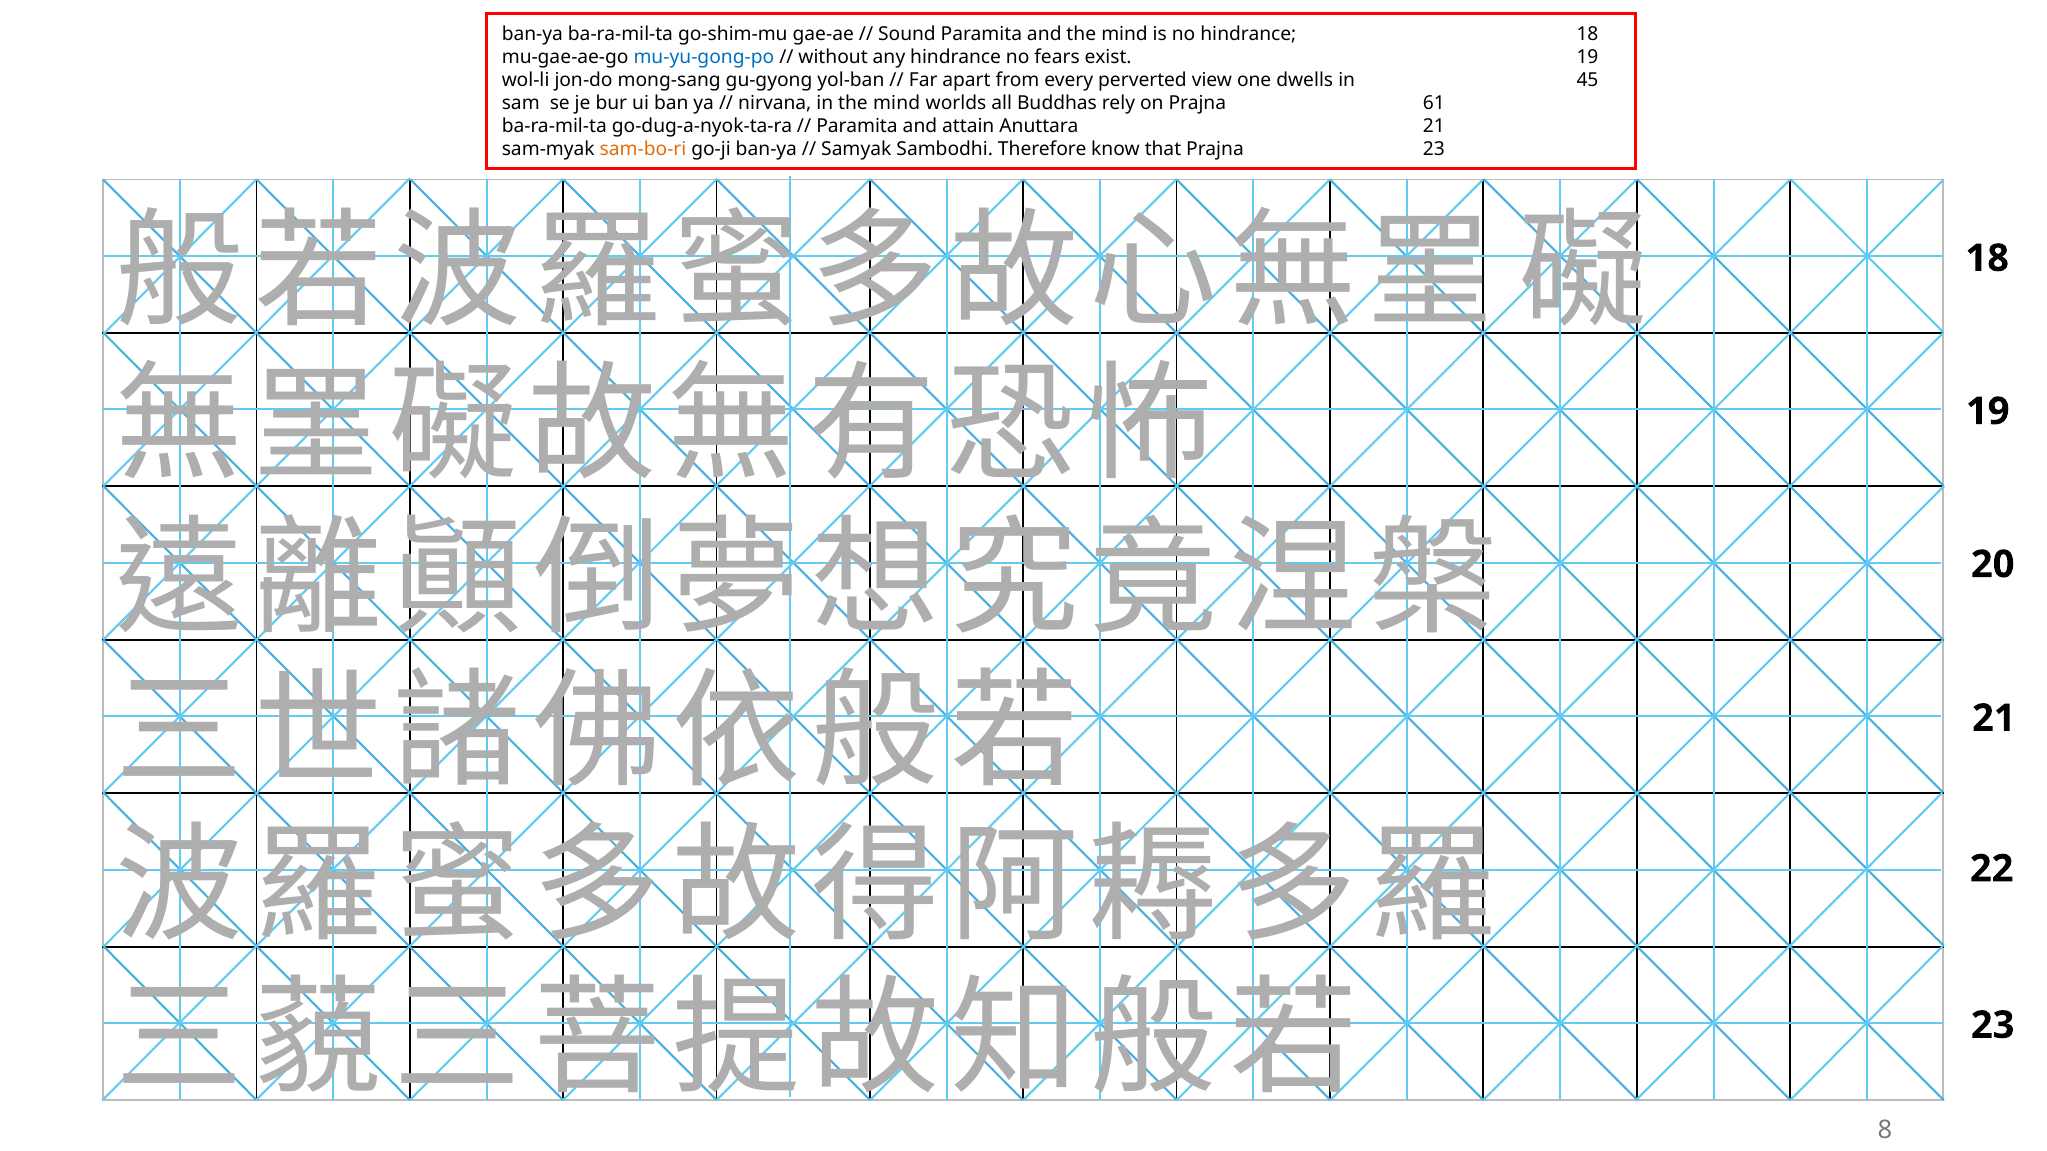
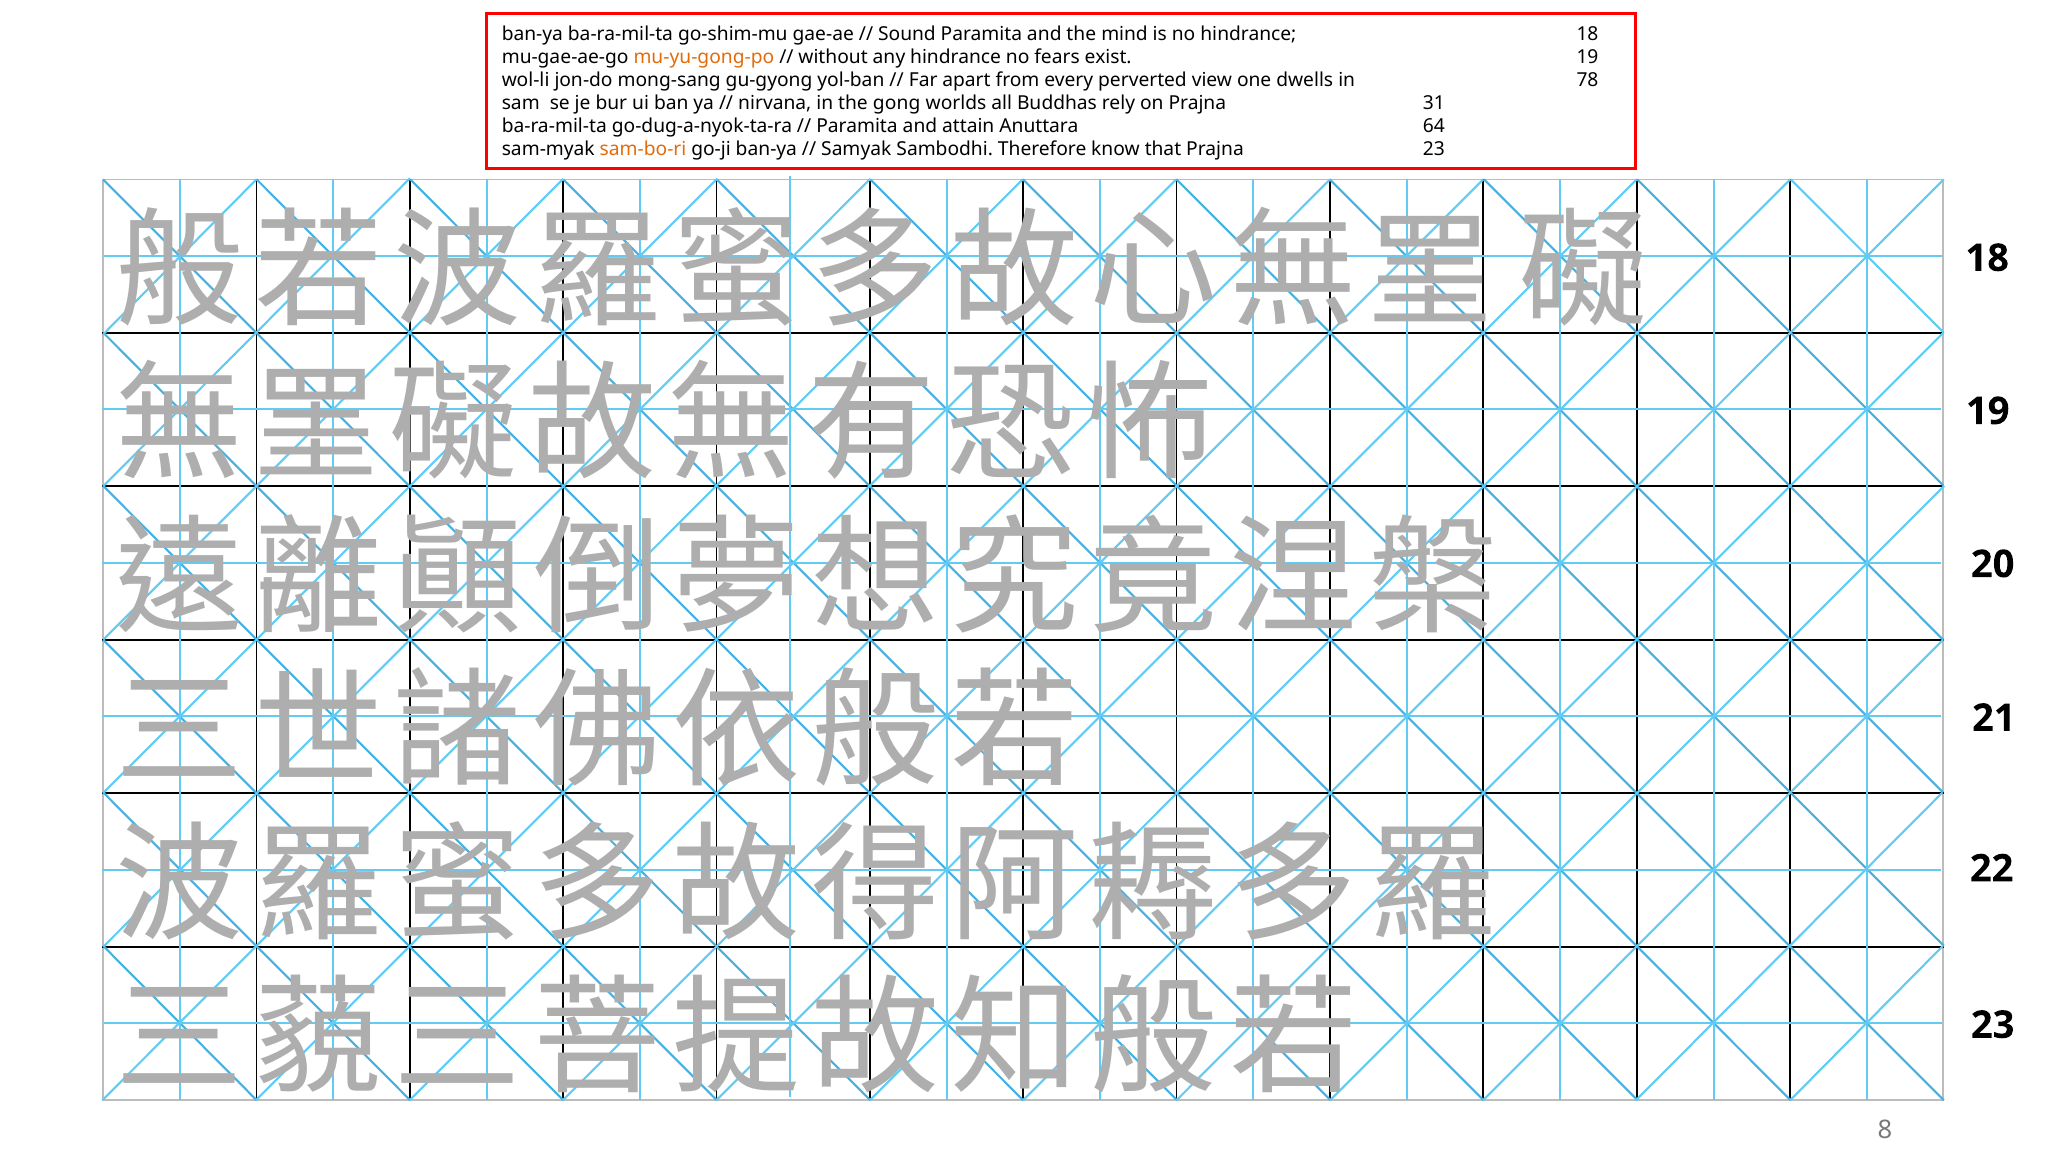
mu-yu-gong-po colour: blue -> orange (704, 57)
45: 45 -> 78 (1587, 80)
in the mind: mind -> gong (897, 103)
61: 61 -> 31 (1434, 103)
Anuttara 21: 21 -> 64 (1434, 127)
